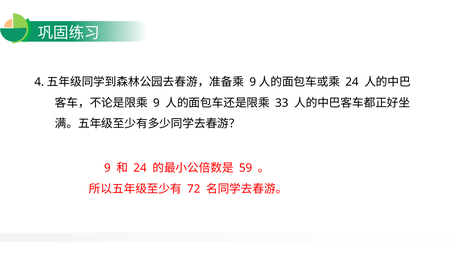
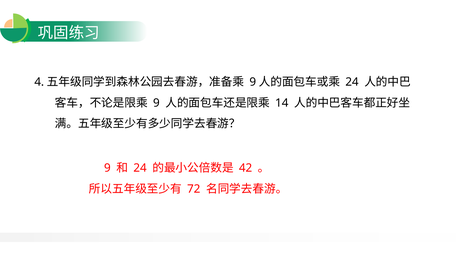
33: 33 -> 14 (282, 103)
59: 59 -> 42 (246, 168)
